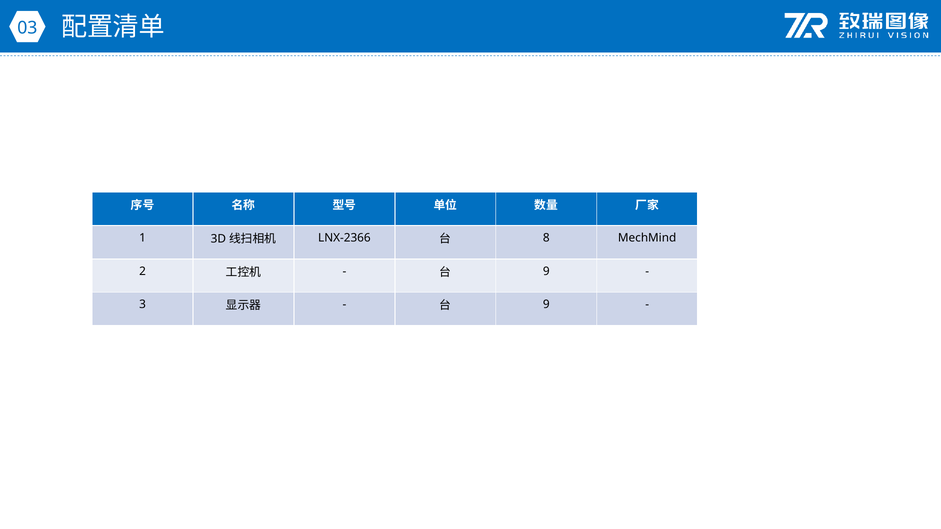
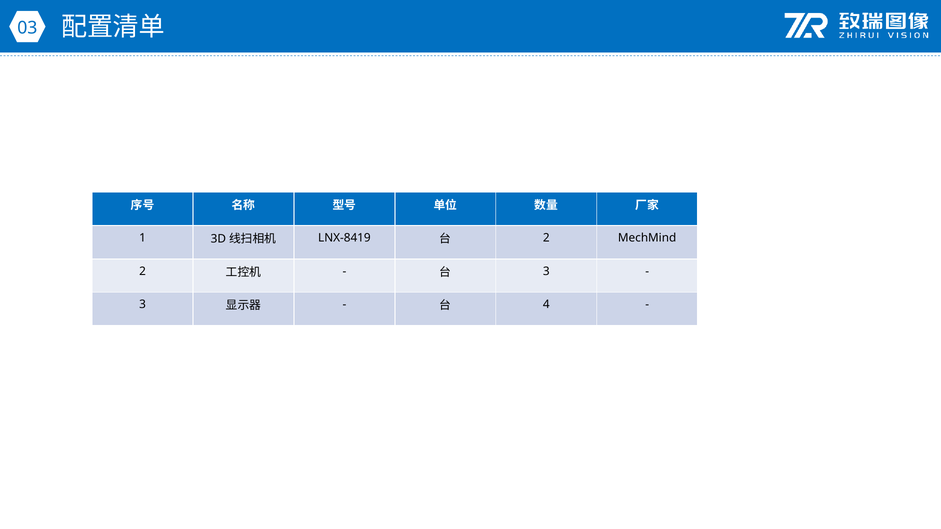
LNX-2366: LNX-2366 -> LNX-8419 (344, 238)
8: 8 -> 2 (546, 238)
9: 9 -> 3 (546, 271)
9: 9 -> 4 (546, 305)
